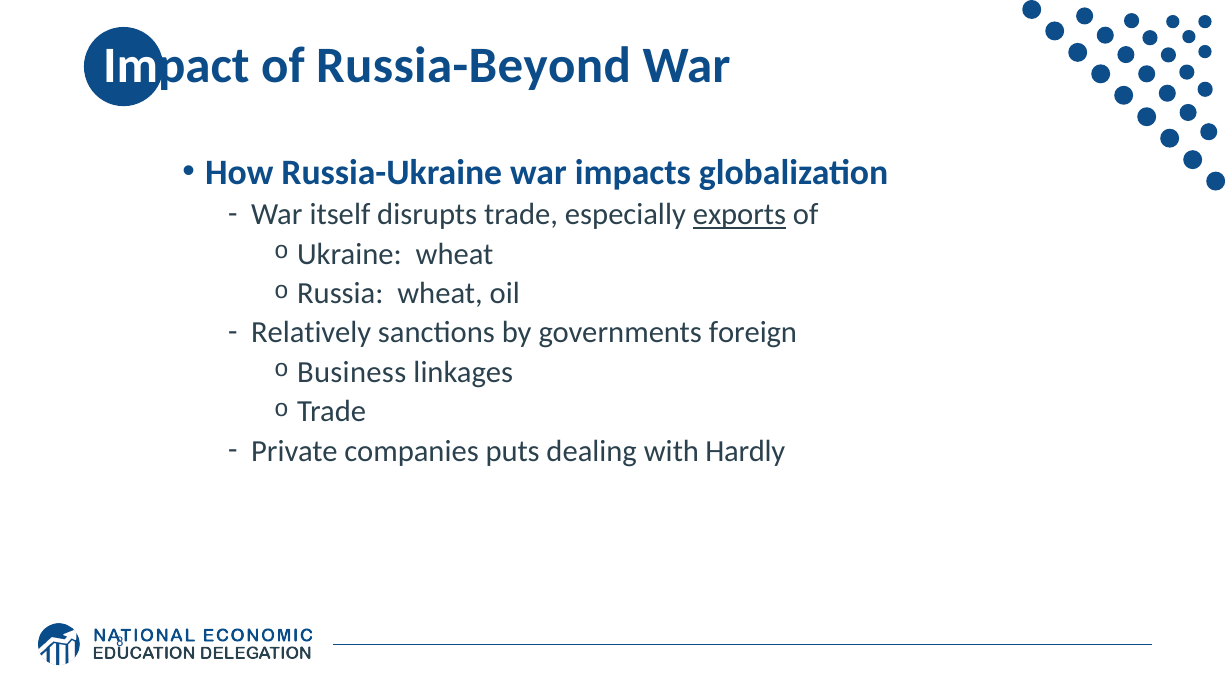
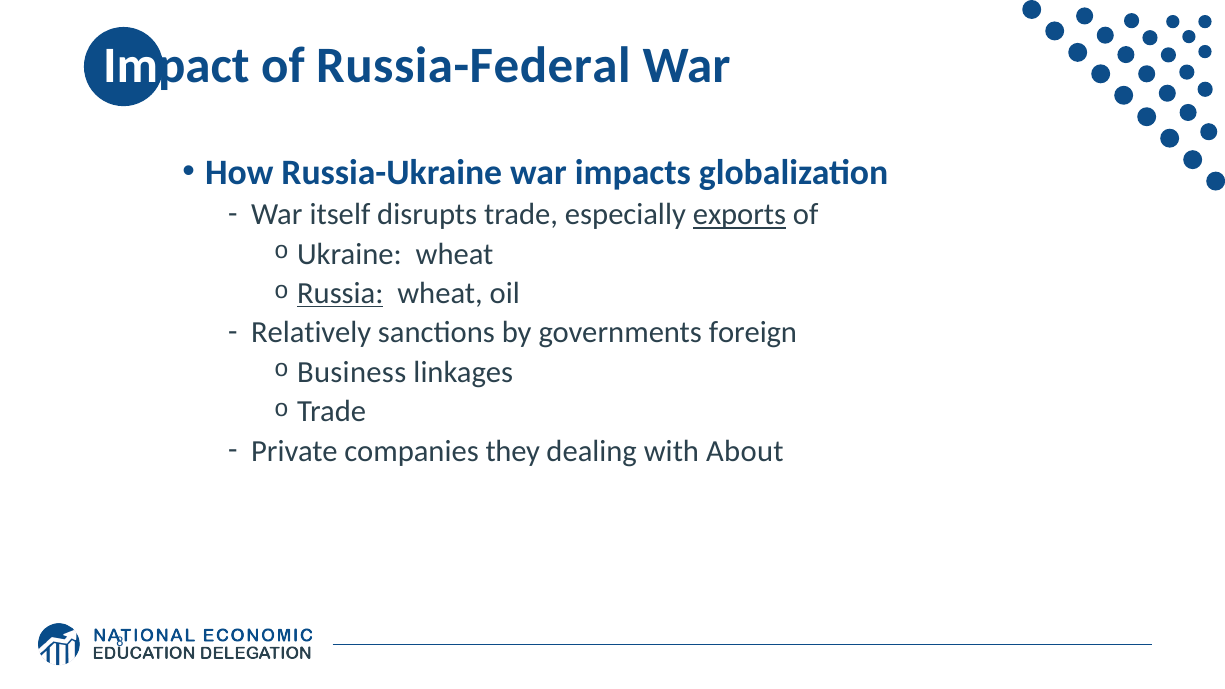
Russia-Beyond: Russia-Beyond -> Russia-Federal (473, 66)
Russia underline: none -> present (340, 293)
puts: puts -> they (513, 451)
Hardly: Hardly -> About (745, 451)
